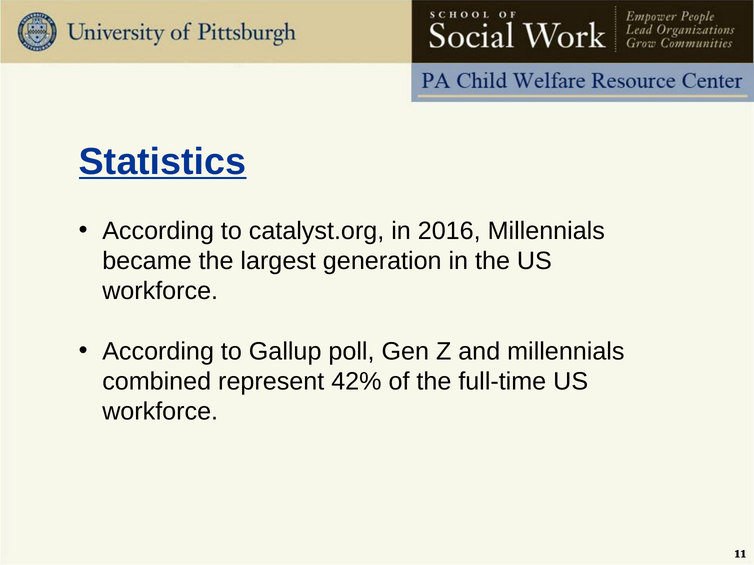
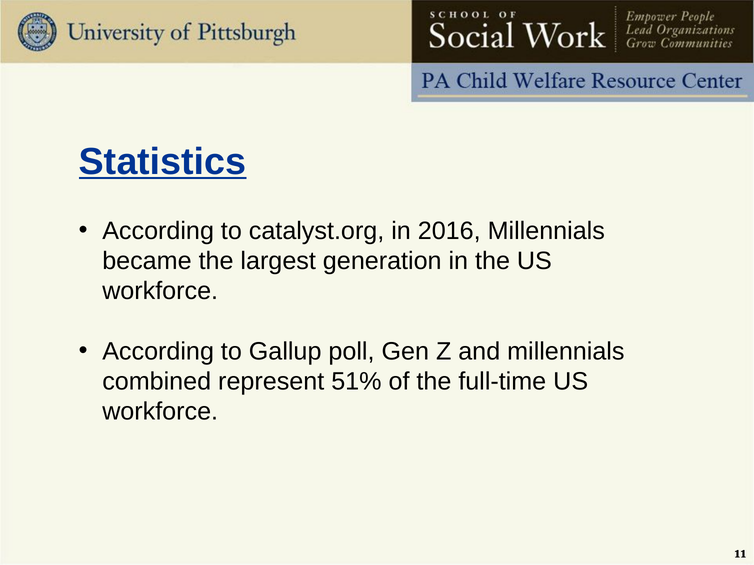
42%: 42% -> 51% (356, 382)
